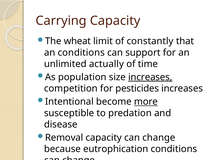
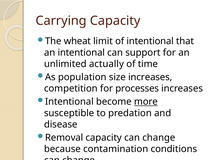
of constantly: constantly -> intentional (150, 41)
an conditions: conditions -> intentional (81, 52)
increases underline: present -> none (150, 77)
pesticides: pesticides -> processes (137, 88)
eutrophication: eutrophication -> contamination (116, 149)
